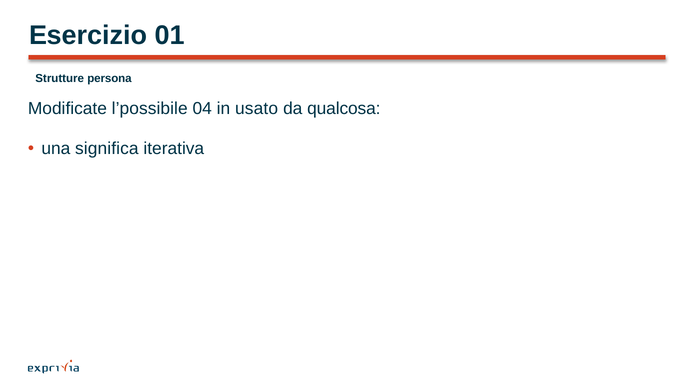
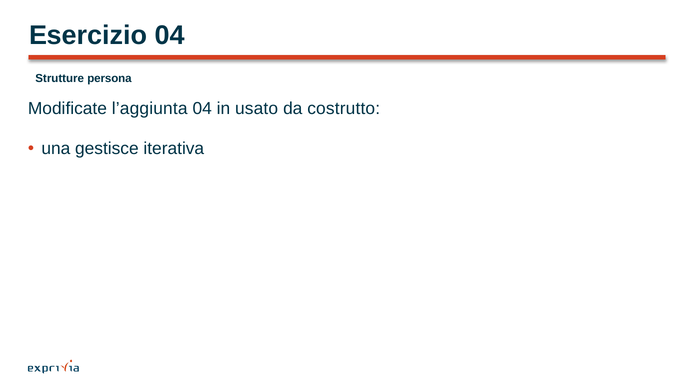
Esercizio 01: 01 -> 04 (170, 35)
l’possibile: l’possibile -> l’aggiunta (150, 109)
qualcosa: qualcosa -> costrutto (344, 109)
significa: significa -> gestisce (107, 149)
